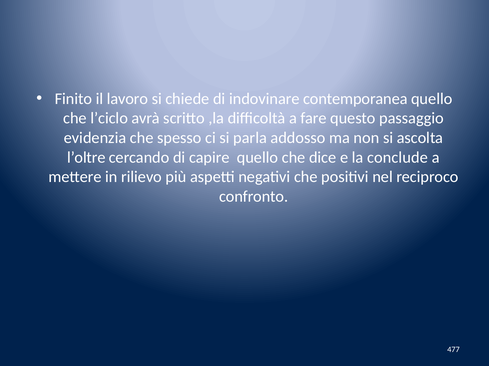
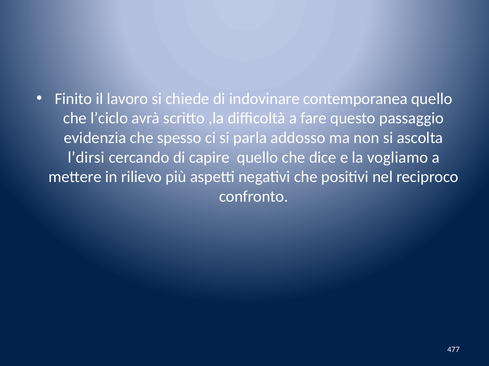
l’oltre: l’oltre -> l’dirsi (86, 158)
conclude: conclude -> vogliamo (398, 158)
